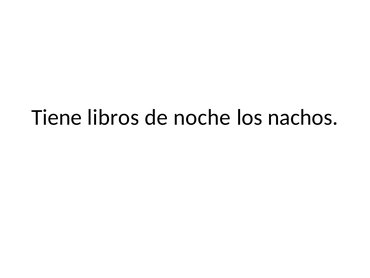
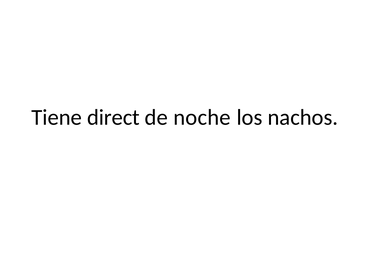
libros: libros -> direct (113, 117)
